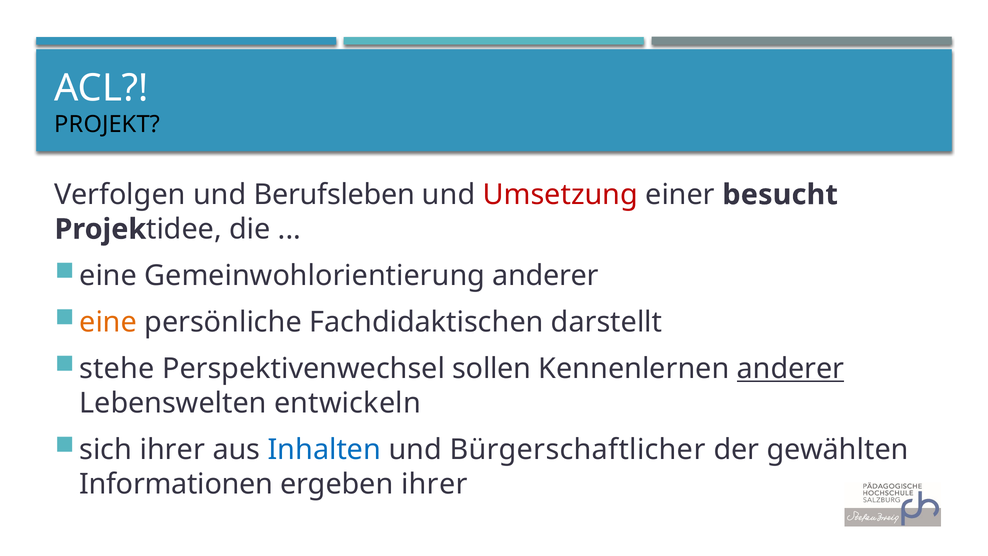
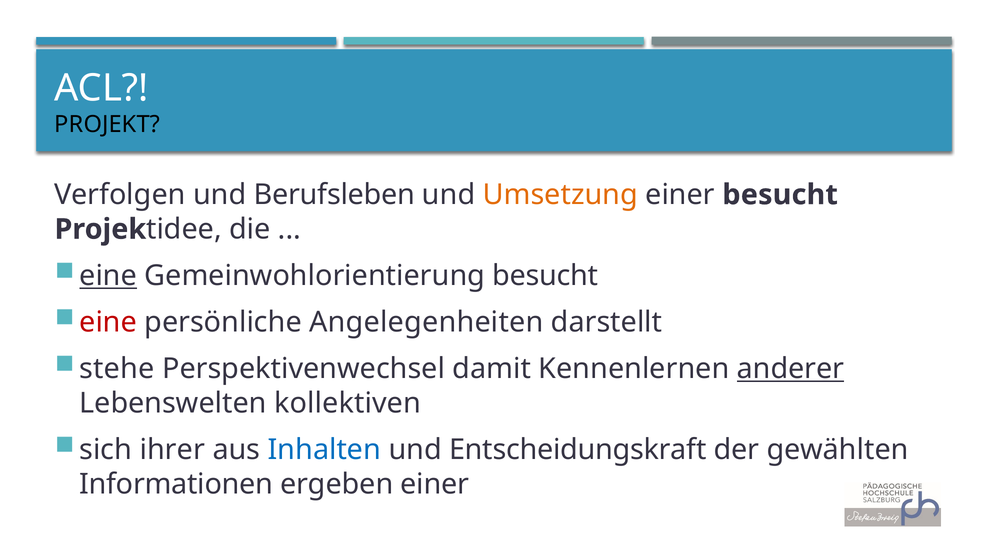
Umsetzung colour: red -> orange (560, 195)
eine underline: none -> present (108, 276)
Gemeinwohlorientierung anderer: anderer -> besucht (545, 276)
eine colour: orange -> red (108, 322)
Fachdidaktischen: Fachdidaktischen -> Angelegenheiten (426, 322)
sollen: sollen -> damit (492, 369)
entwickeln: entwickeln -> kollektiven (348, 403)
Bürgerschaftlicher: Bürgerschaftlicher -> Entscheidungskraft (578, 450)
ergeben ihrer: ihrer -> einer (435, 484)
